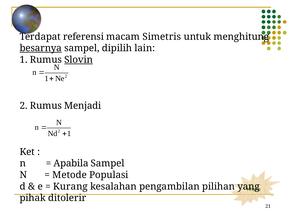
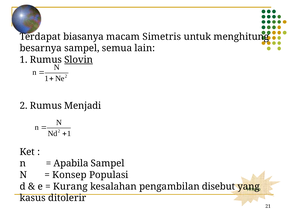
referensi: referensi -> biasanya (83, 37)
besarnya underline: present -> none (41, 48)
dipilih: dipilih -> semua (117, 48)
Metode: Metode -> Konsep (70, 175)
pilihan: pilihan -> disebut (219, 186)
pihak: pihak -> kasus (33, 198)
